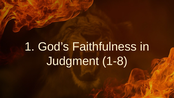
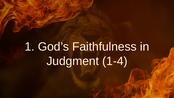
1-8: 1-8 -> 1-4 (115, 61)
